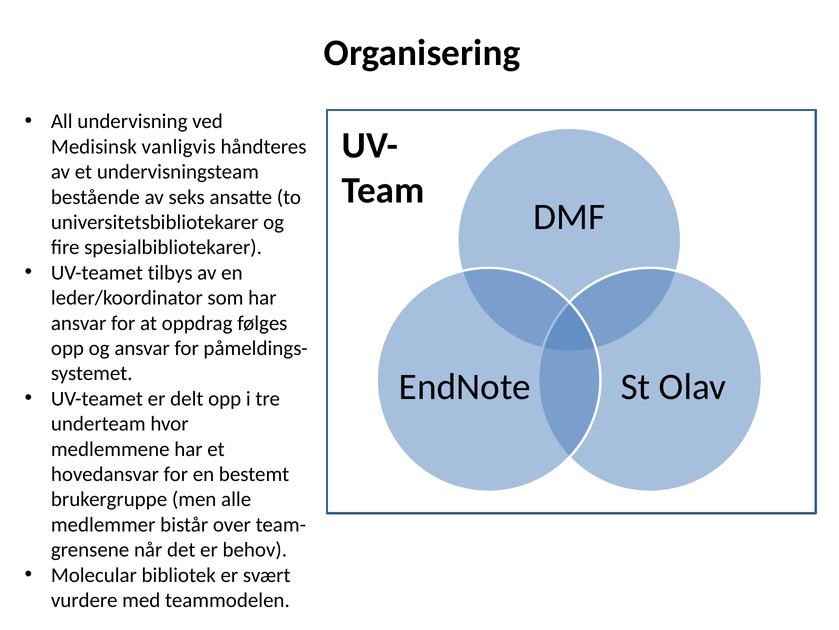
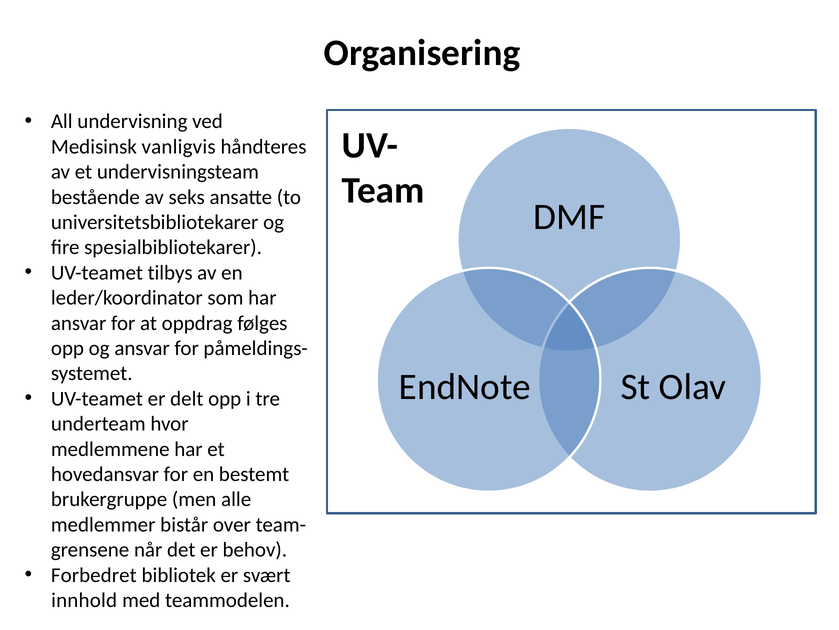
Molecular: Molecular -> Forbedret (94, 574)
vurdere: vurdere -> innhold (84, 600)
